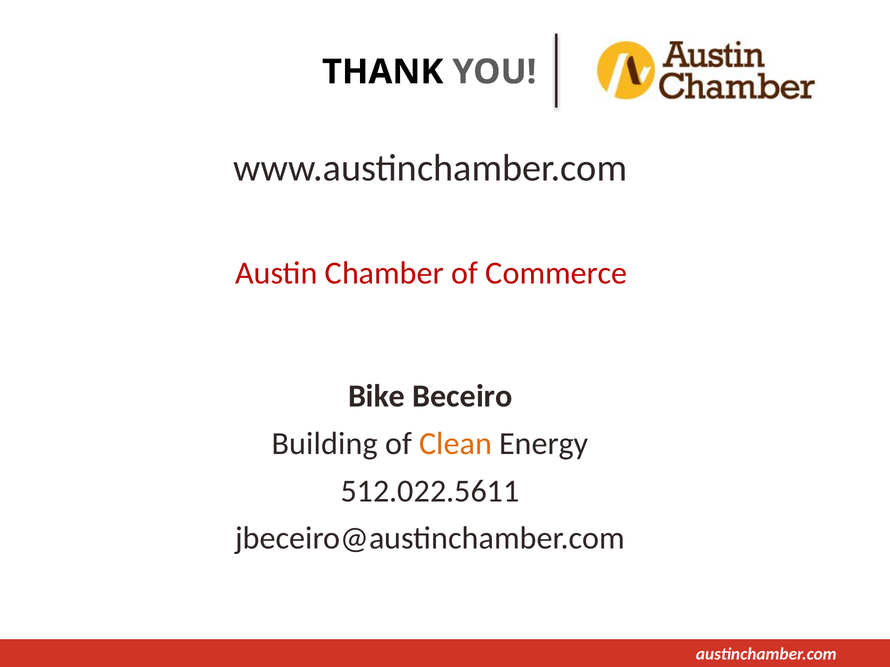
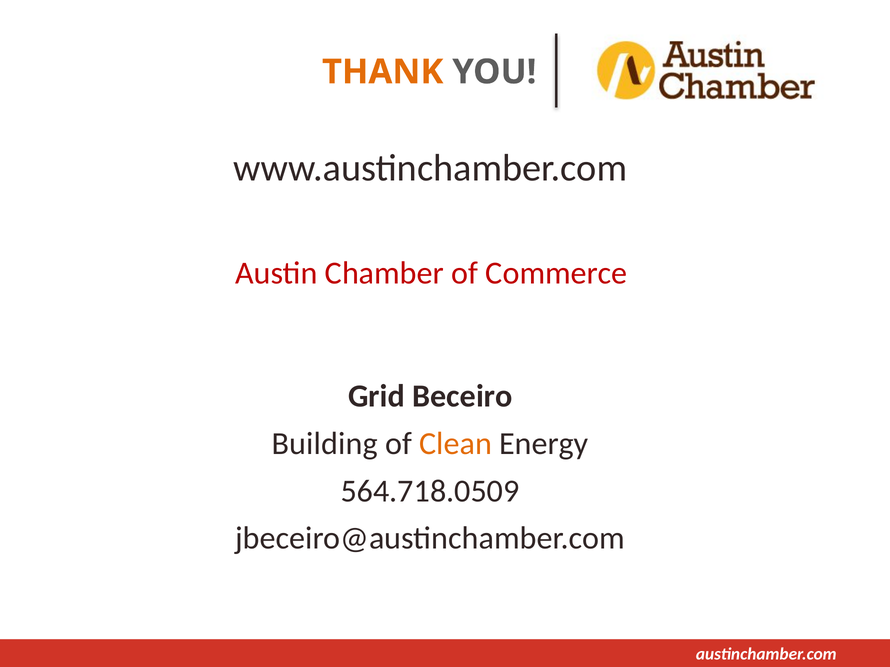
THANK colour: black -> orange (383, 72)
Bike: Bike -> Grid (376, 396)
512.022.5611: 512.022.5611 -> 564.718.0509 (430, 491)
